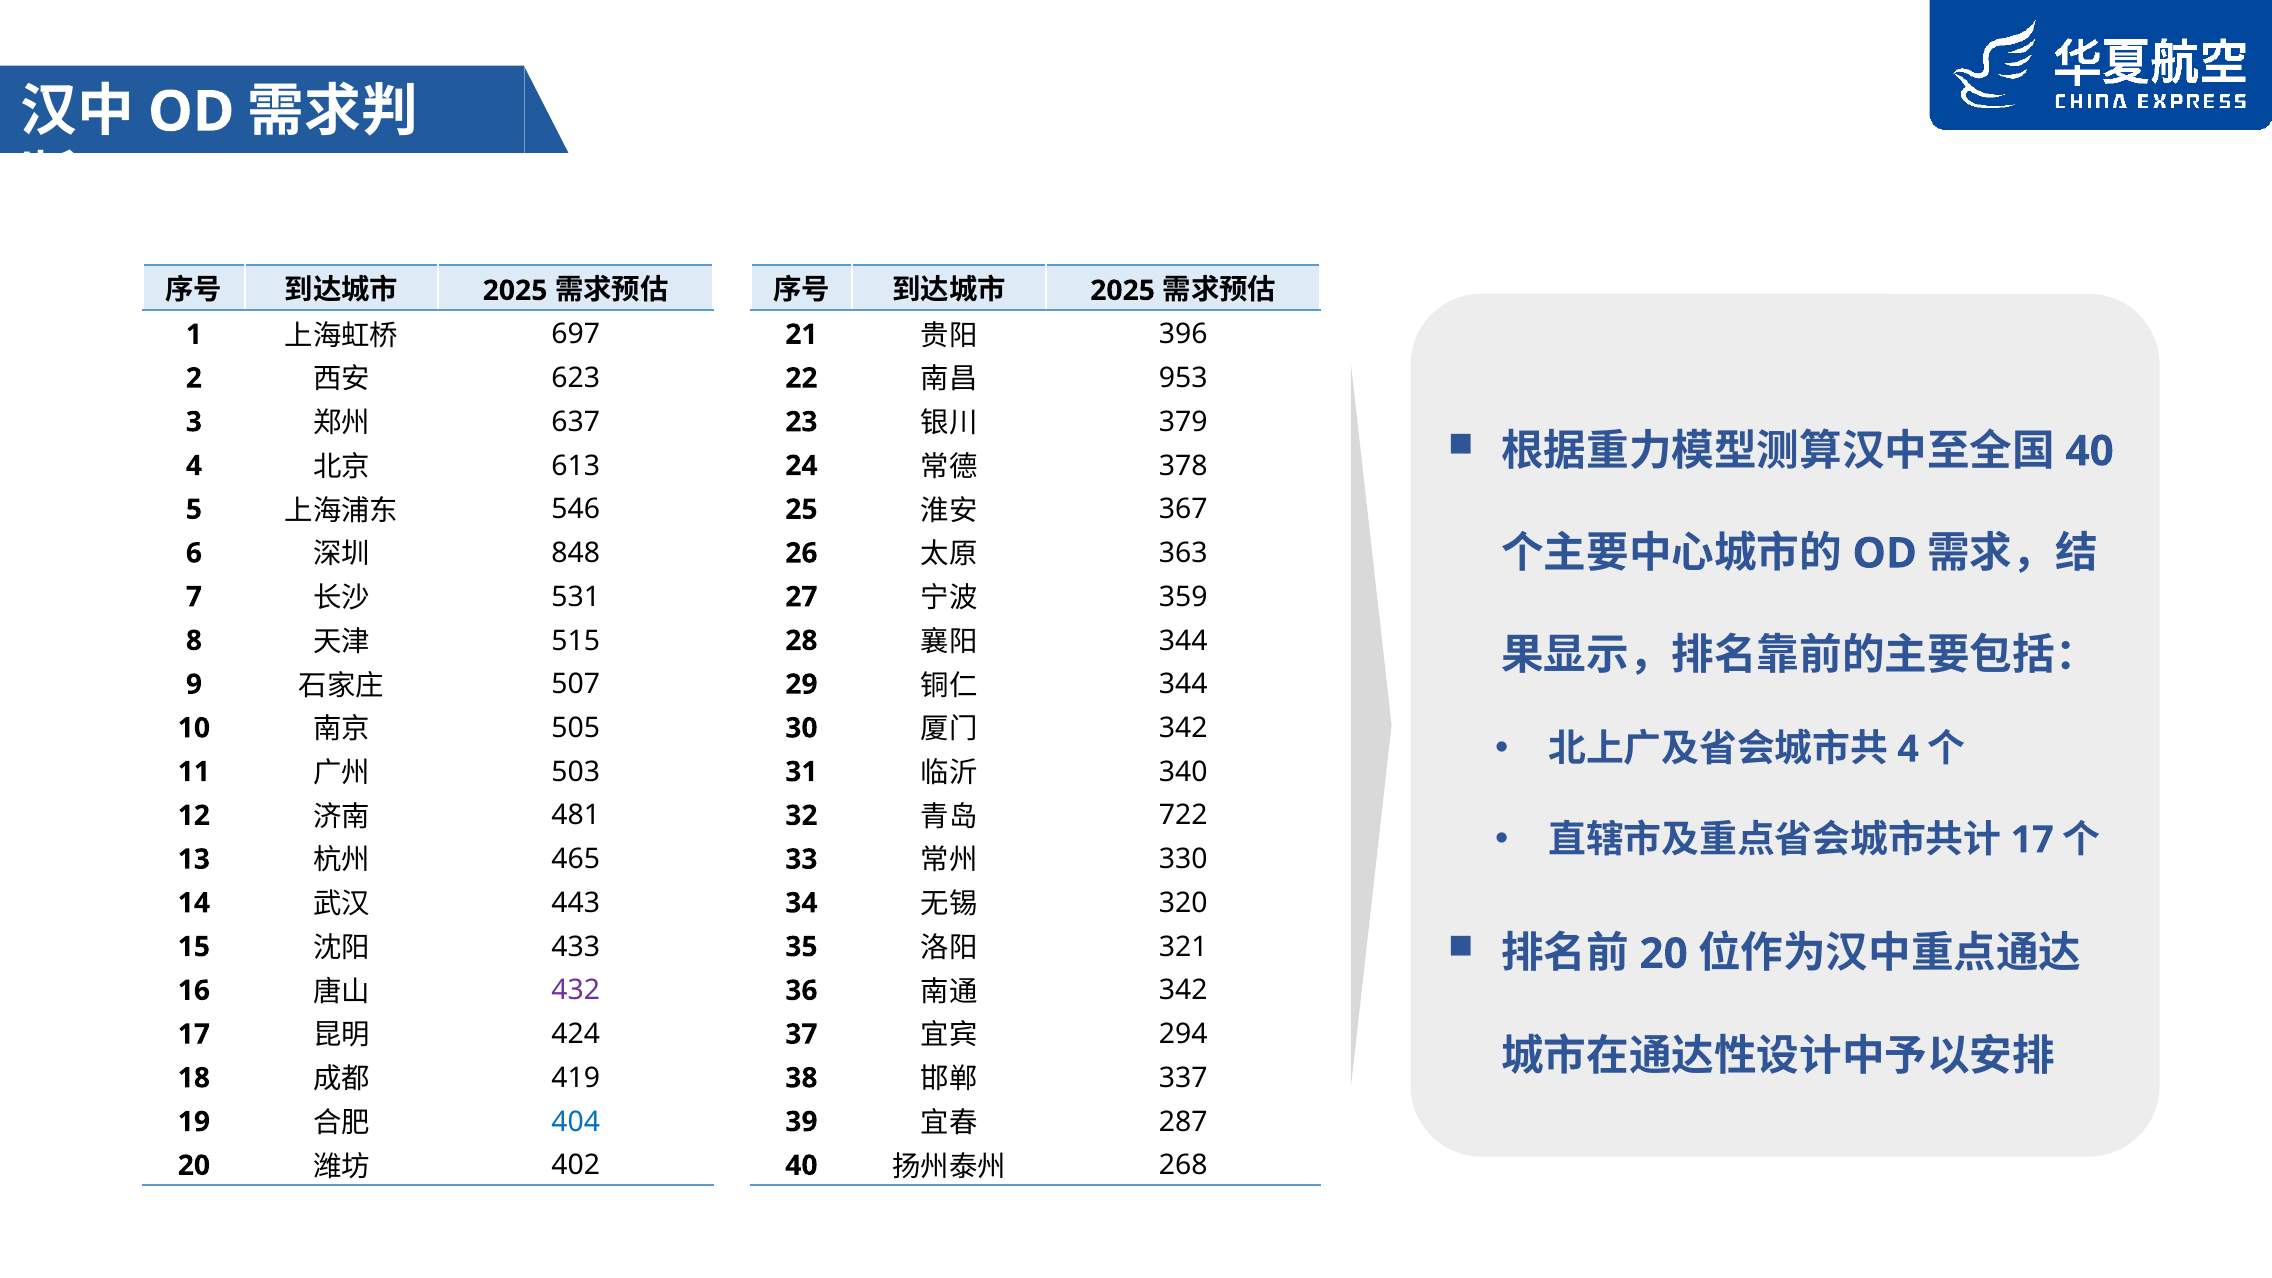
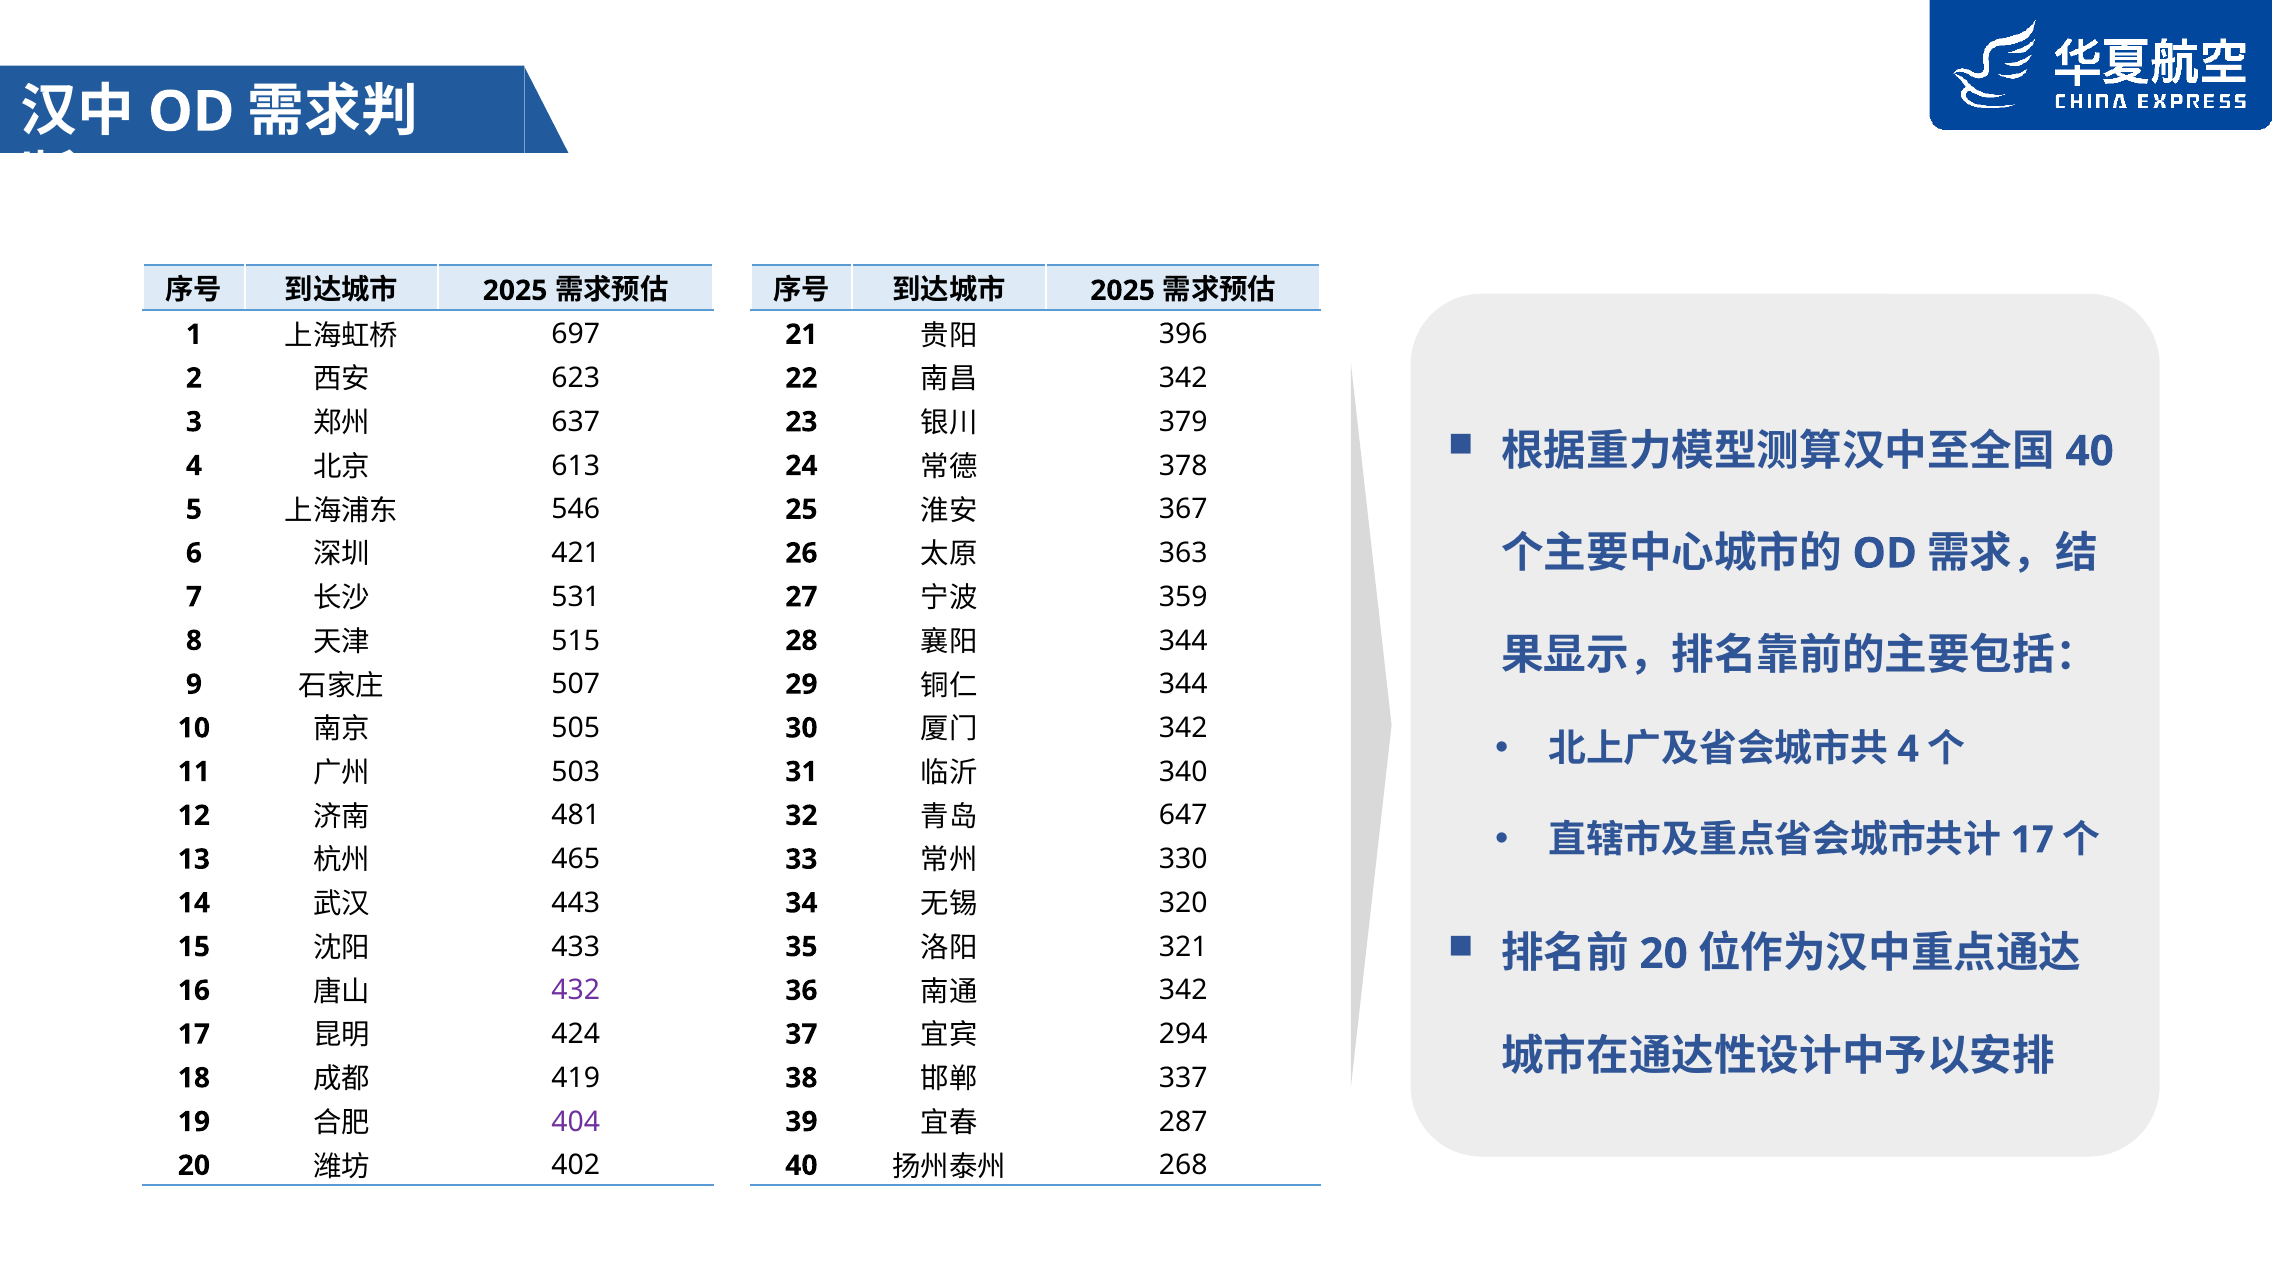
953: 953 -> 342 (1183, 378)
848: 848 -> 421 (576, 553)
722: 722 -> 647 (1183, 816)
404 colour: blue -> purple (576, 1122)
